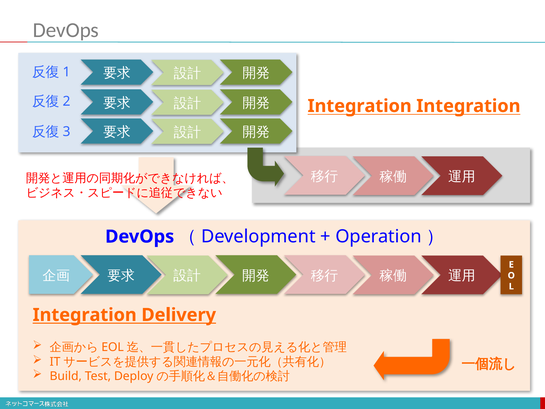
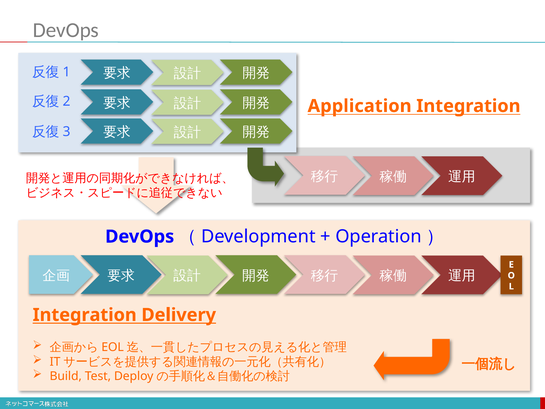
Integration: Integration -> Application (360, 106)
